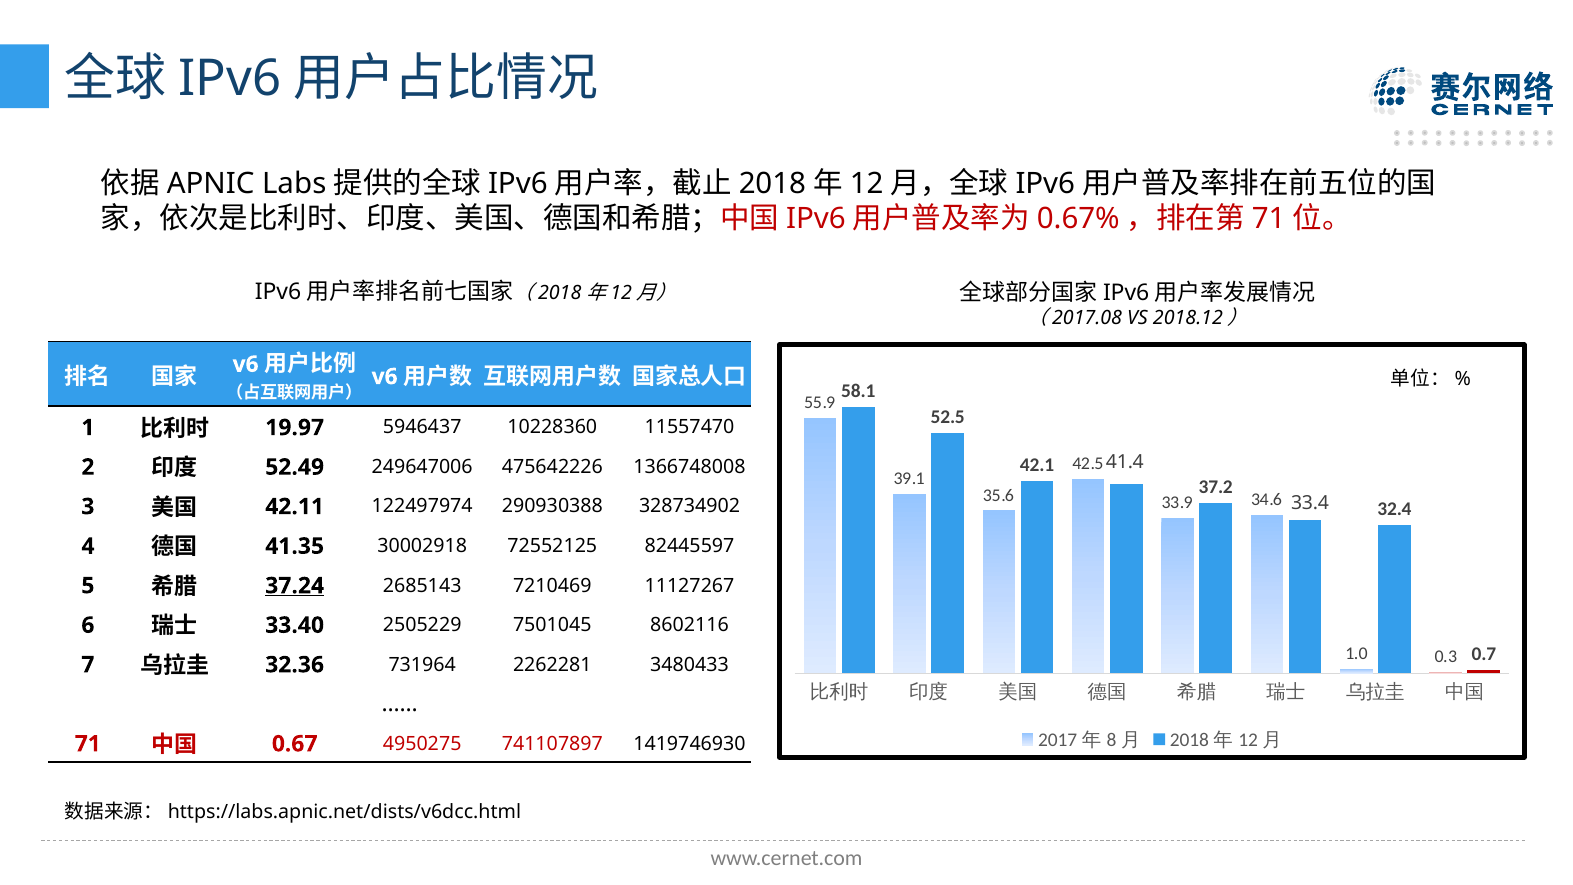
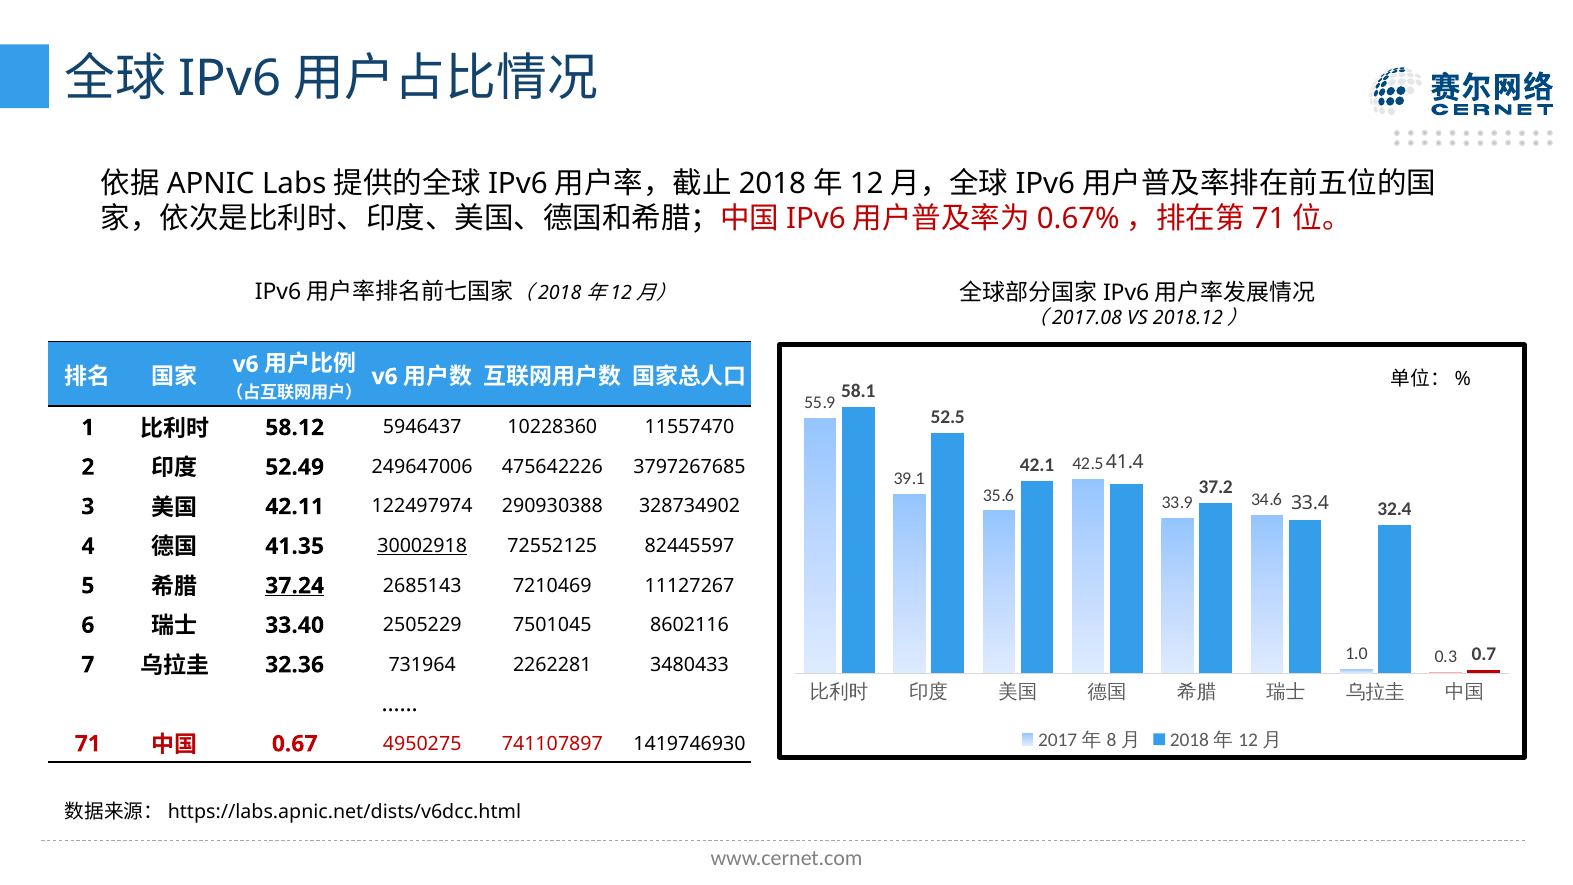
19.97: 19.97 -> 58.12 (295, 427)
1366748008: 1366748008 -> 3797267685 (689, 467)
30002918 underline: none -> present (422, 546)
